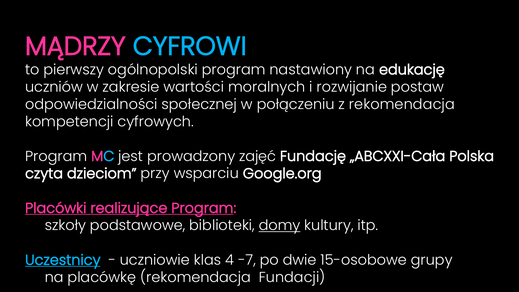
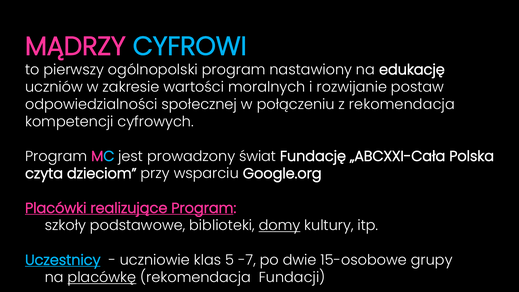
zajęć: zajęć -> świat (258, 156)
4: 4 -> 5 (230, 260)
placówkę underline: none -> present (102, 277)
